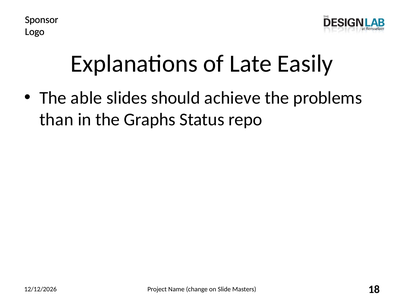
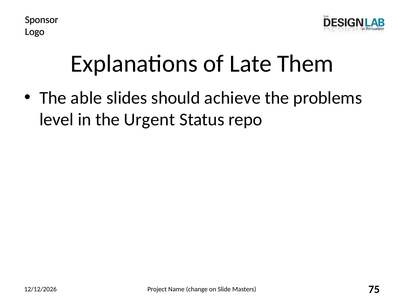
Easily: Easily -> Them (305, 64)
than: than -> level (57, 119)
Graphs: Graphs -> Urgent (150, 119)
18: 18 -> 75 (374, 290)
